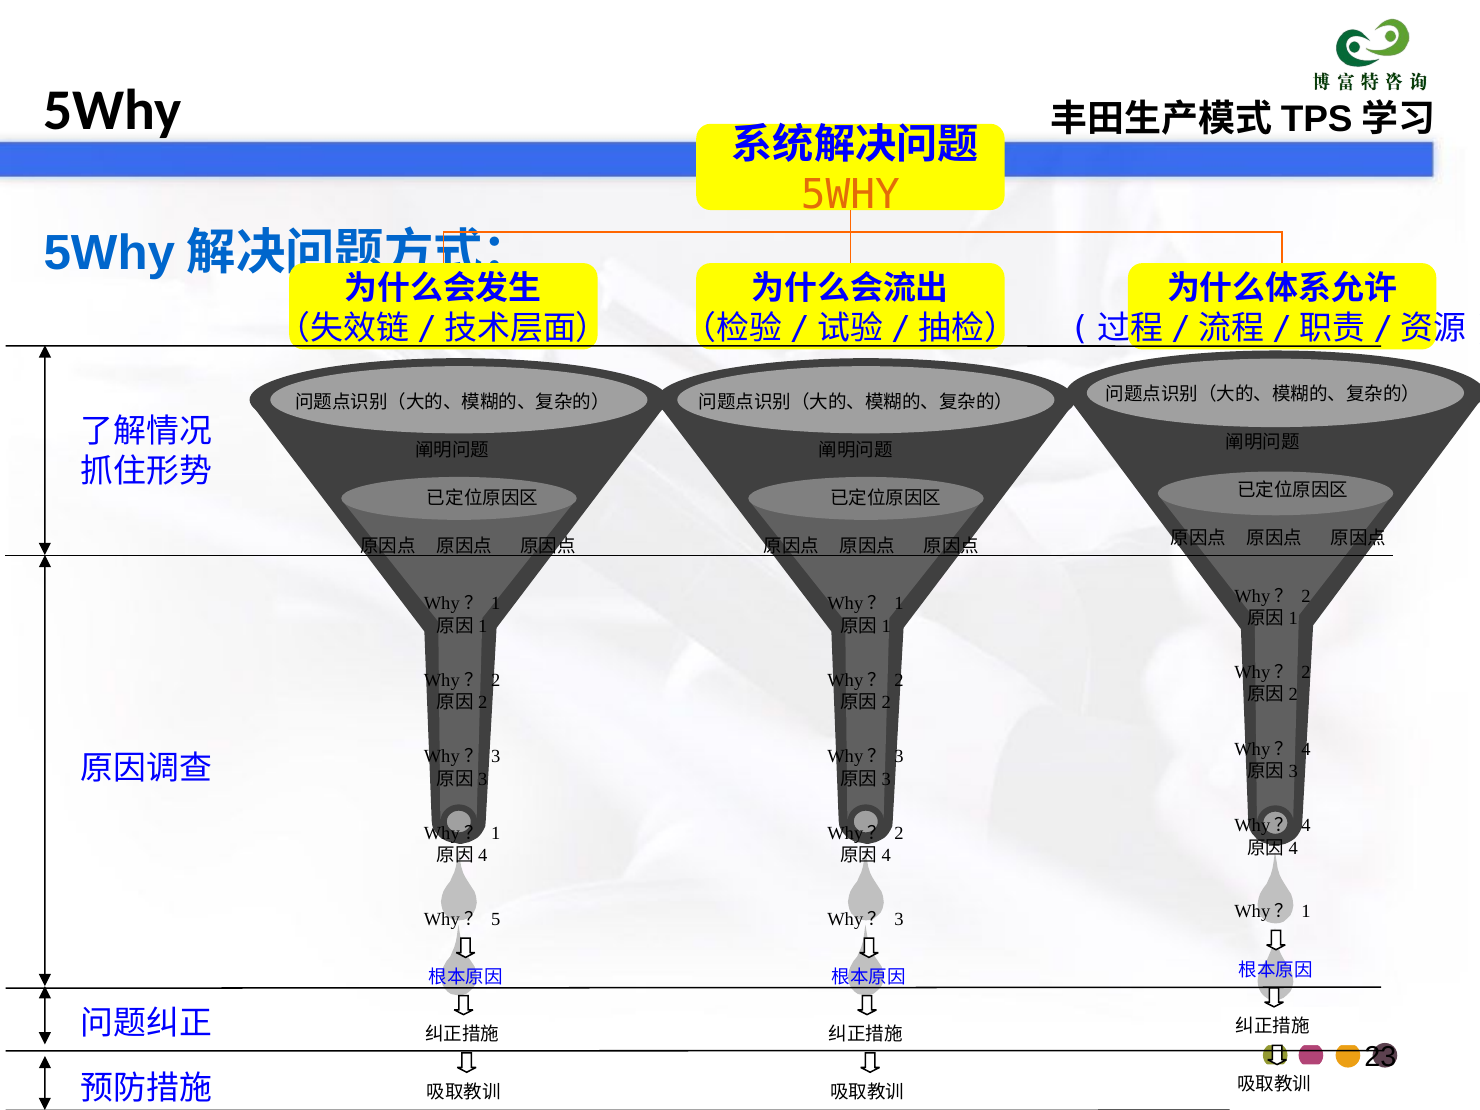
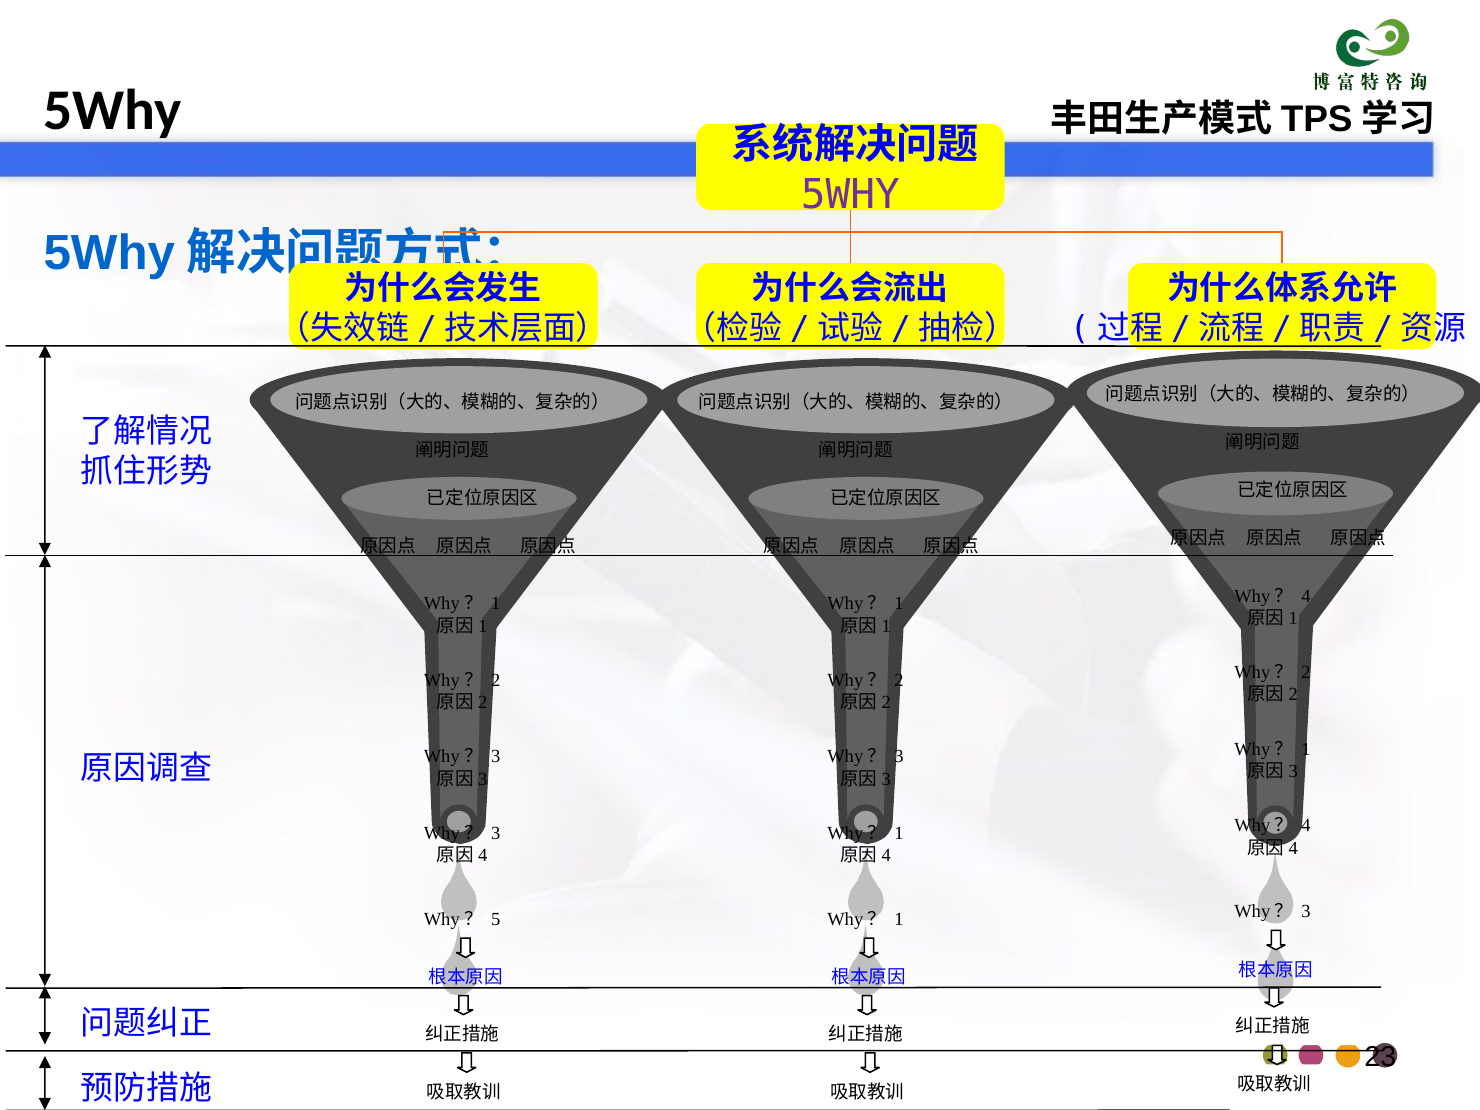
5WHY colour: orange -> purple (850, 194)
2: 2 -> 4 (1306, 596)
4: 4 -> 1 (1306, 749)
1: 1 -> 3 (496, 833)
2: 2 -> 1 (899, 833)
1: 1 -> 3 (1306, 912)
3: 3 -> 1 (899, 919)
